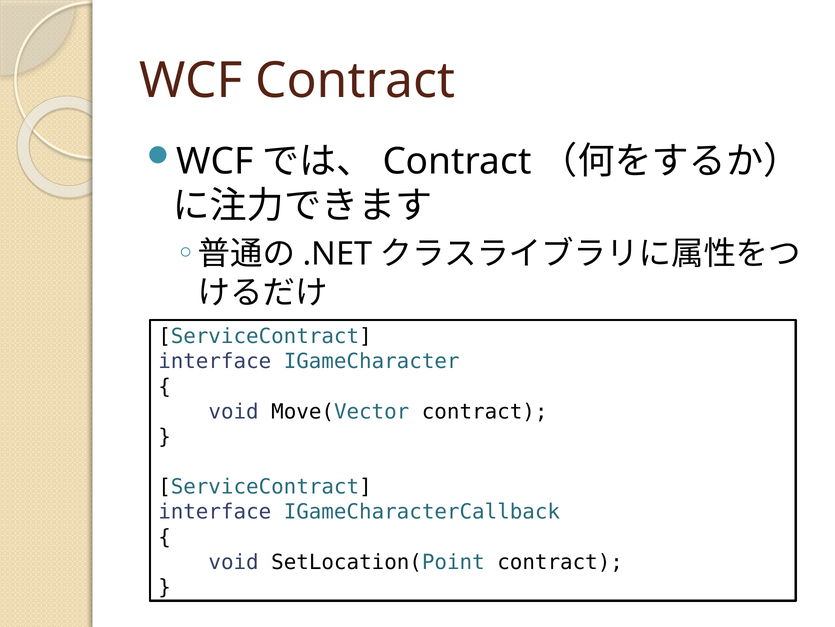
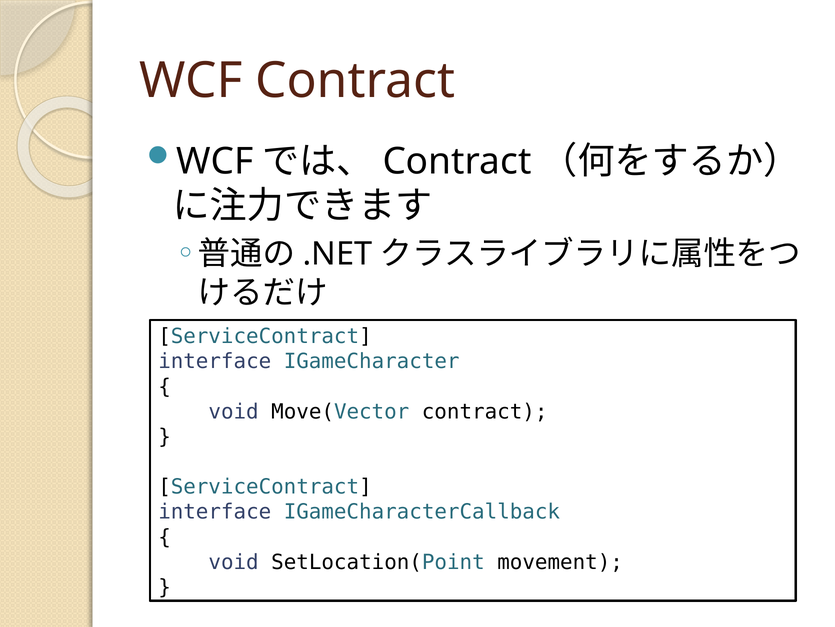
SetLocation(Point contract: contract -> movement (560, 562)
